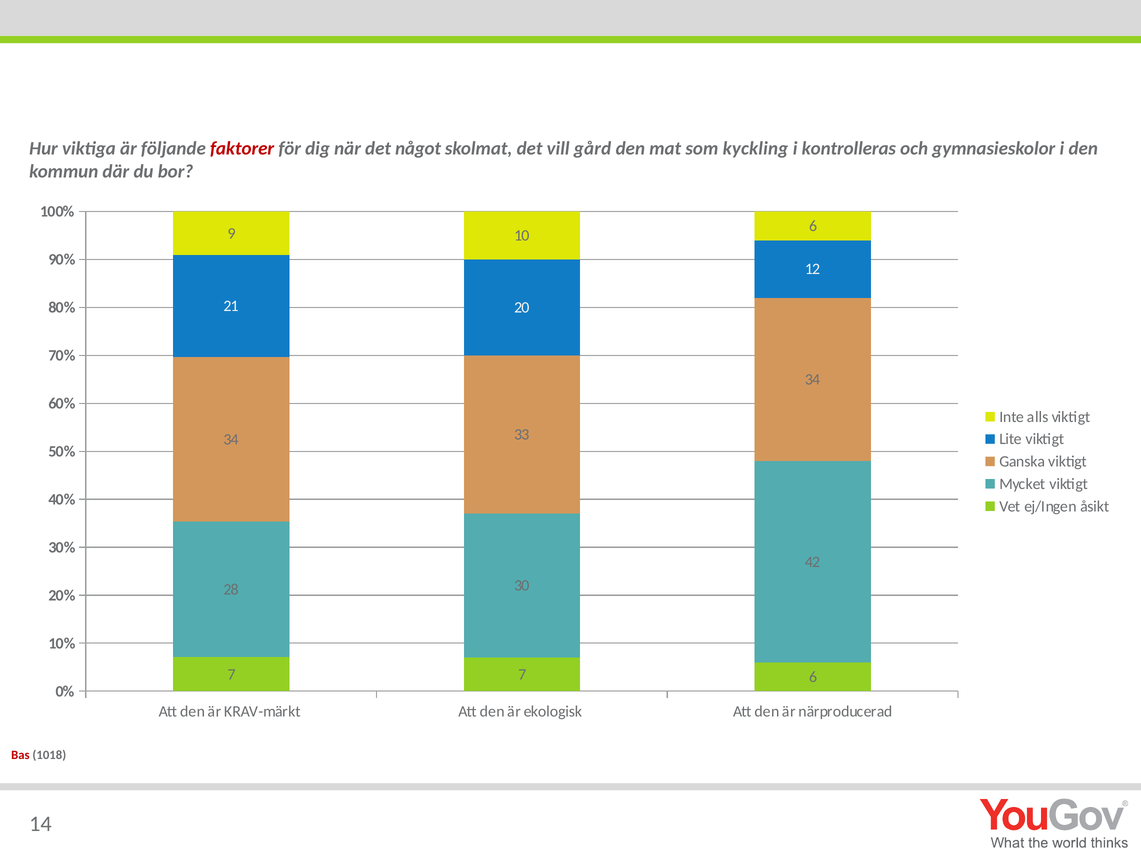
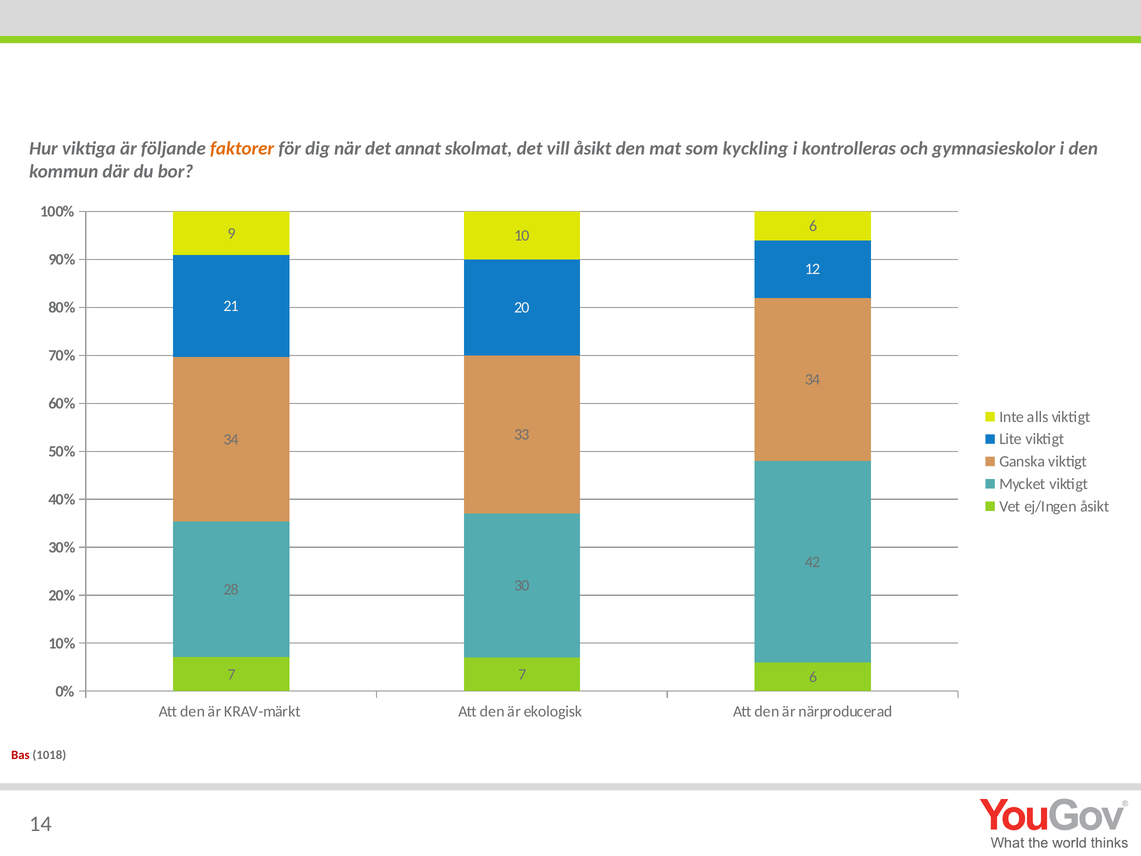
faktorer colour: red -> orange (242, 149)
något: något -> annat (418, 149)
vill gård: gård -> åsikt (593, 149)
